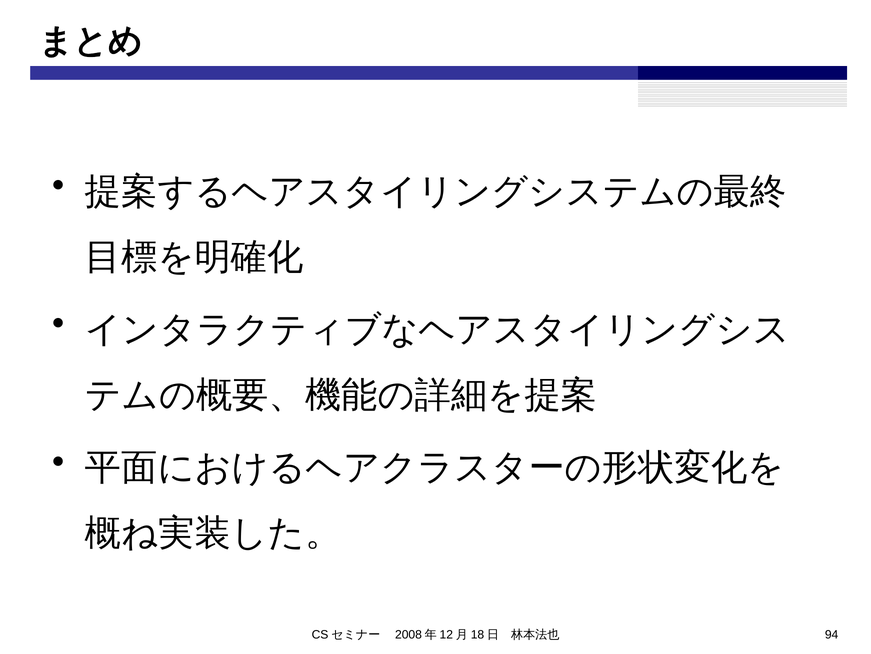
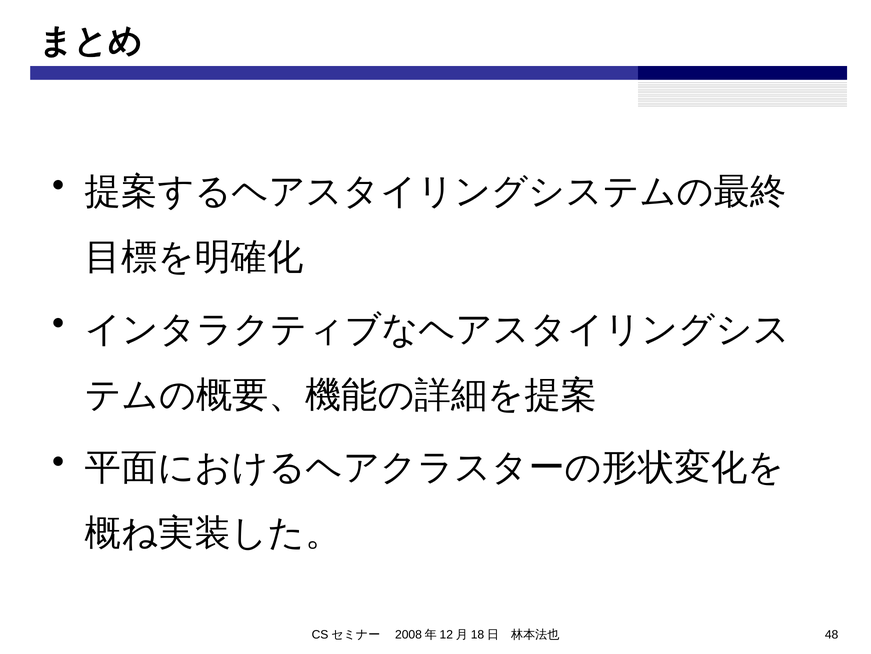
94: 94 -> 48 (832, 634)
